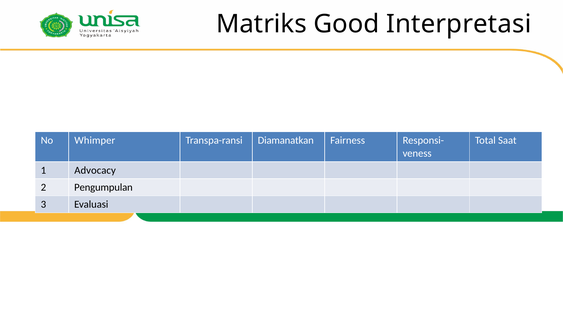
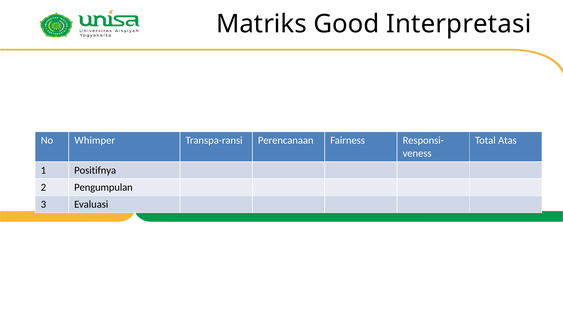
Diamanatkan: Diamanatkan -> Perencanaan (286, 141)
Saat: Saat -> Atas (507, 141)
Advocacy: Advocacy -> Positifnya (95, 171)
